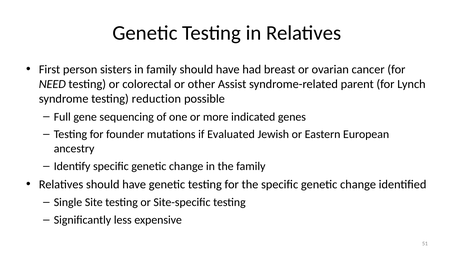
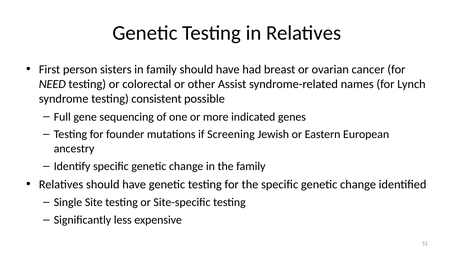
parent: parent -> names (357, 84)
reduction: reduction -> consistent (157, 99)
Evaluated: Evaluated -> Screening (231, 135)
